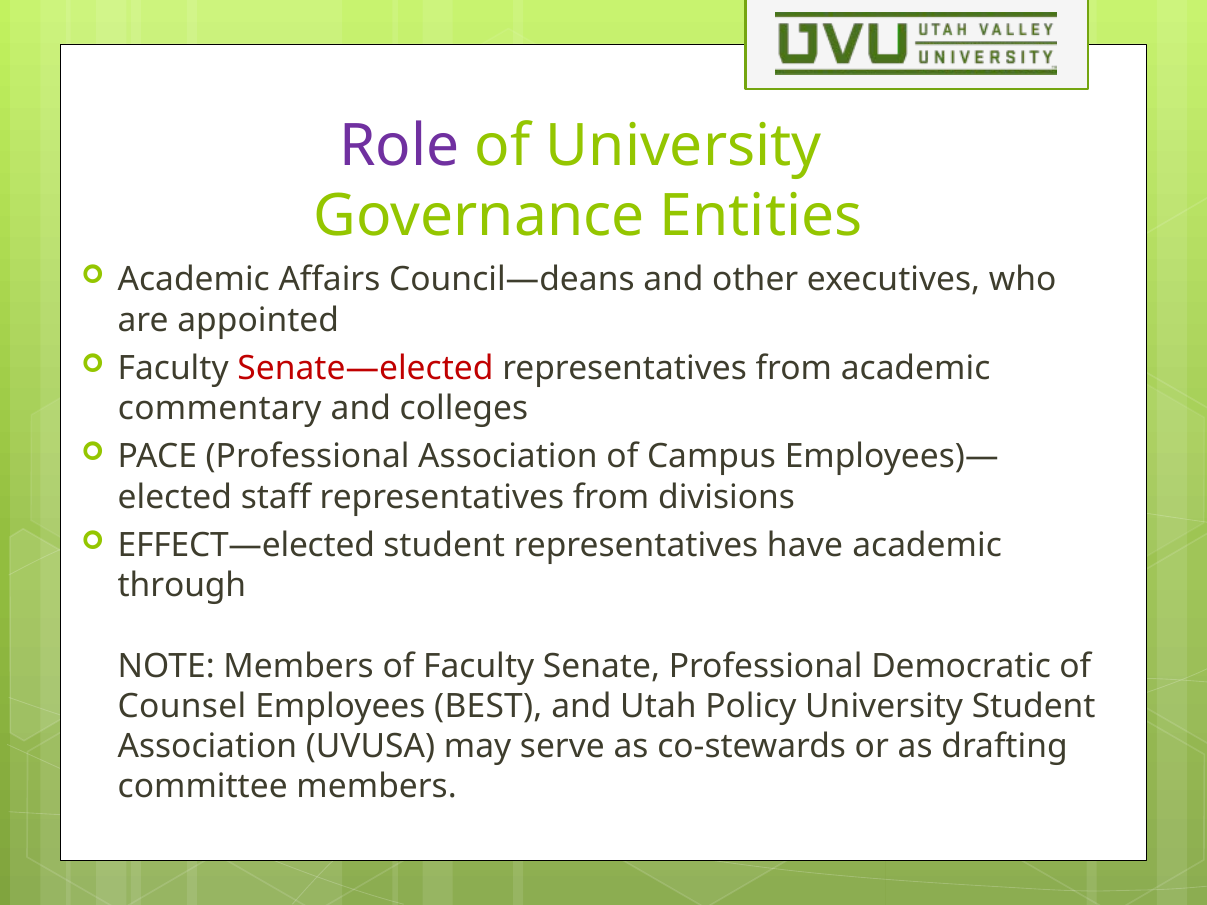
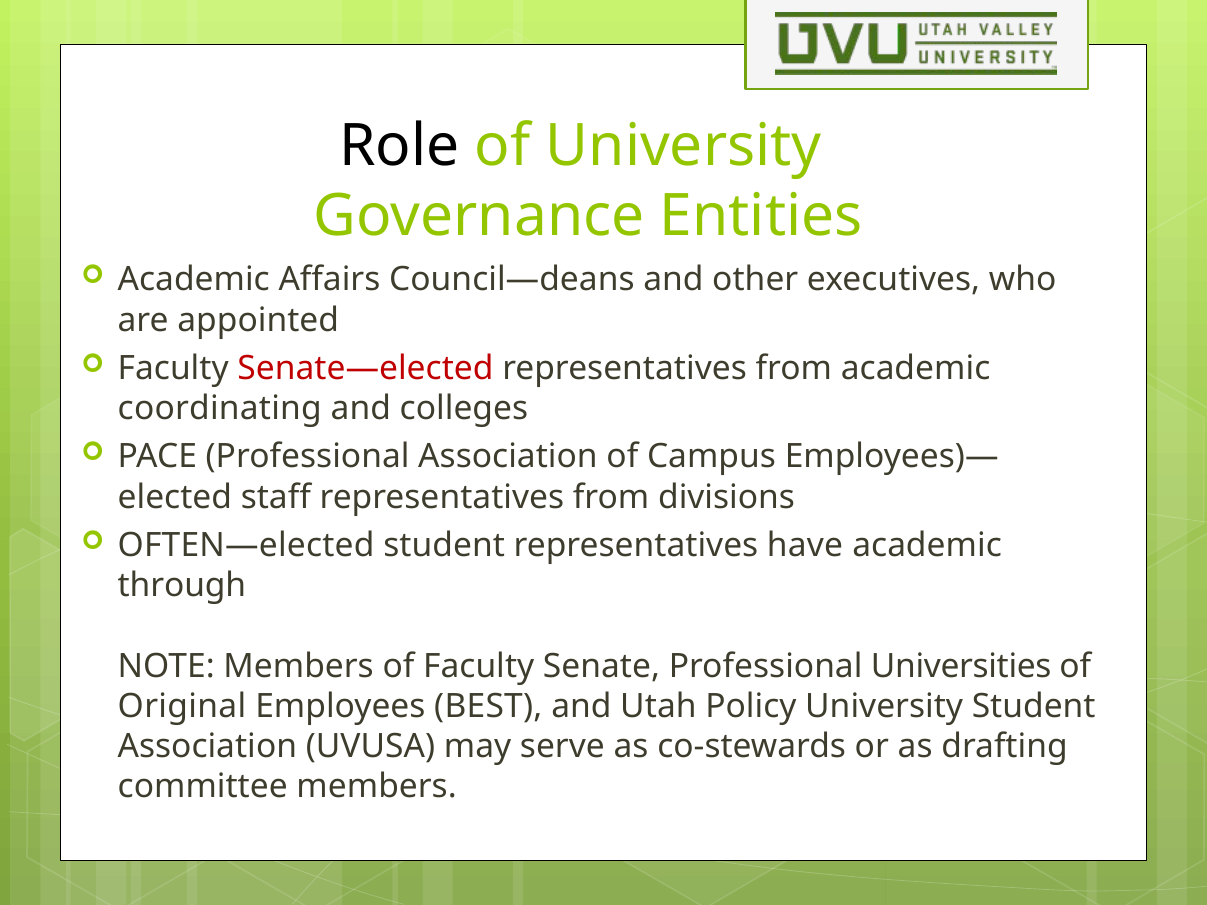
Role colour: purple -> black (400, 146)
commentary: commentary -> coordinating (220, 409)
EFFECT—elected: EFFECT—elected -> OFTEN—elected (246, 546)
Democratic: Democratic -> Universities (961, 666)
Counsel: Counsel -> Original (182, 707)
